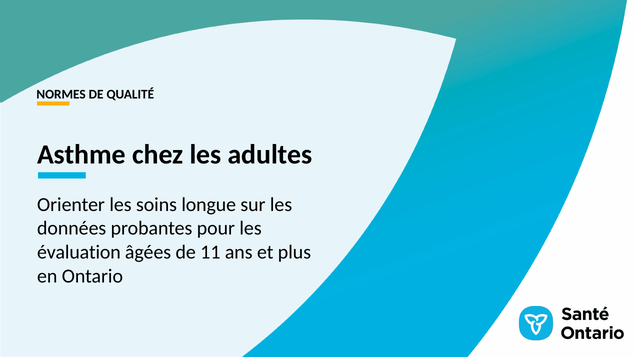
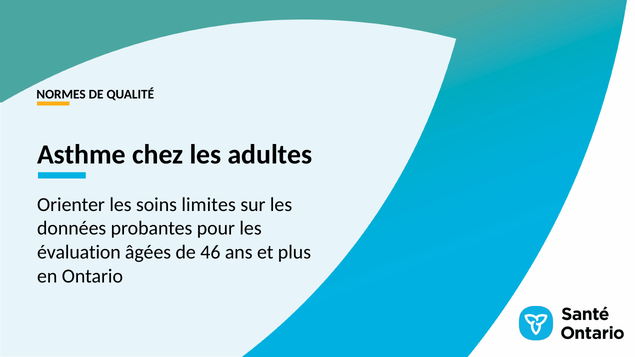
longue: longue -> limites (209, 205)
11: 11 -> 46 (210, 252)
